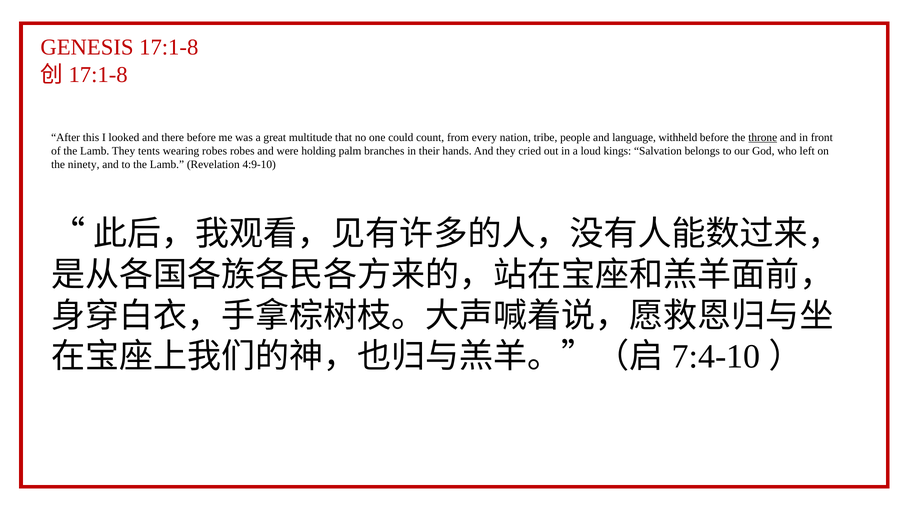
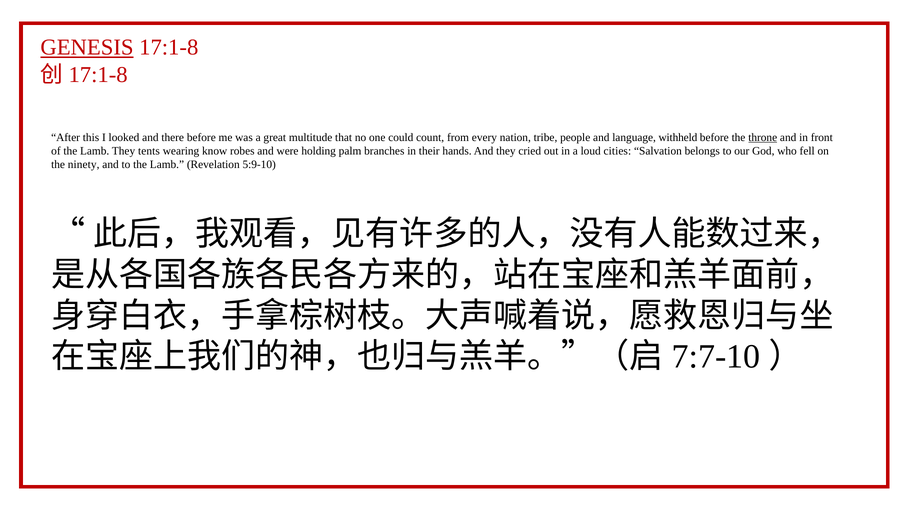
GENESIS underline: none -> present (87, 47)
wearing robes: robes -> know (215, 151)
kings: kings -> cities (617, 151)
left: left -> fell (807, 151)
4:9-10: 4:9-10 -> 5:9-10 (259, 165)
7:4-10: 7:4-10 -> 7:7-10 (716, 357)
